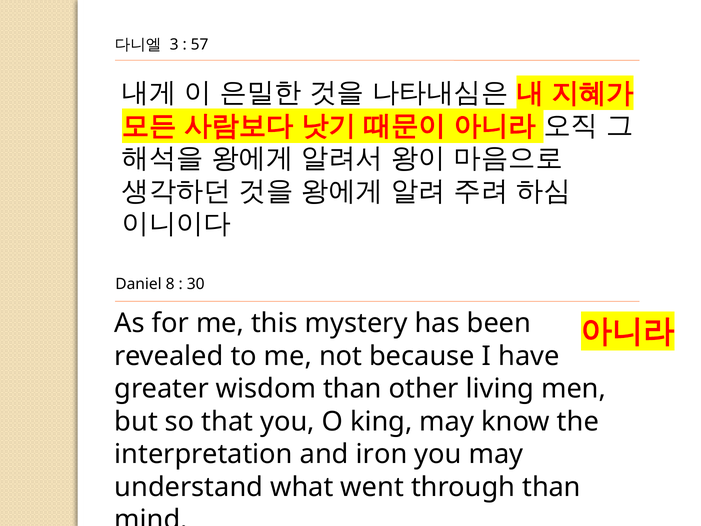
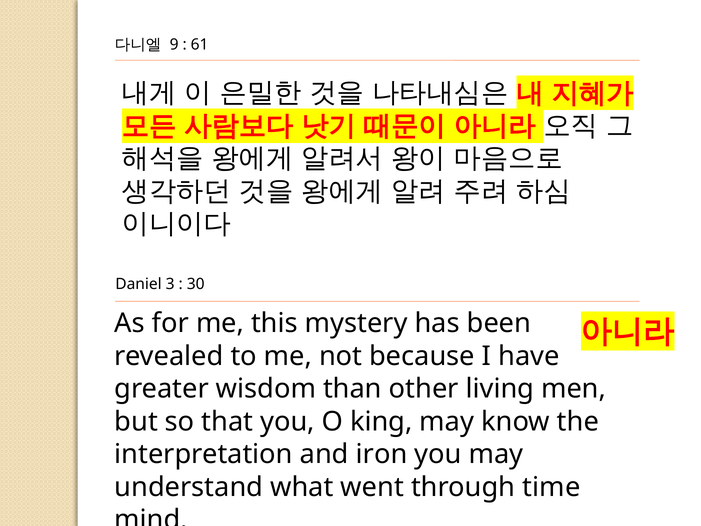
3: 3 -> 9 (174, 45)
57: 57 -> 61 (200, 45)
8: 8 -> 3 (170, 284)
through than: than -> time (551, 487)
